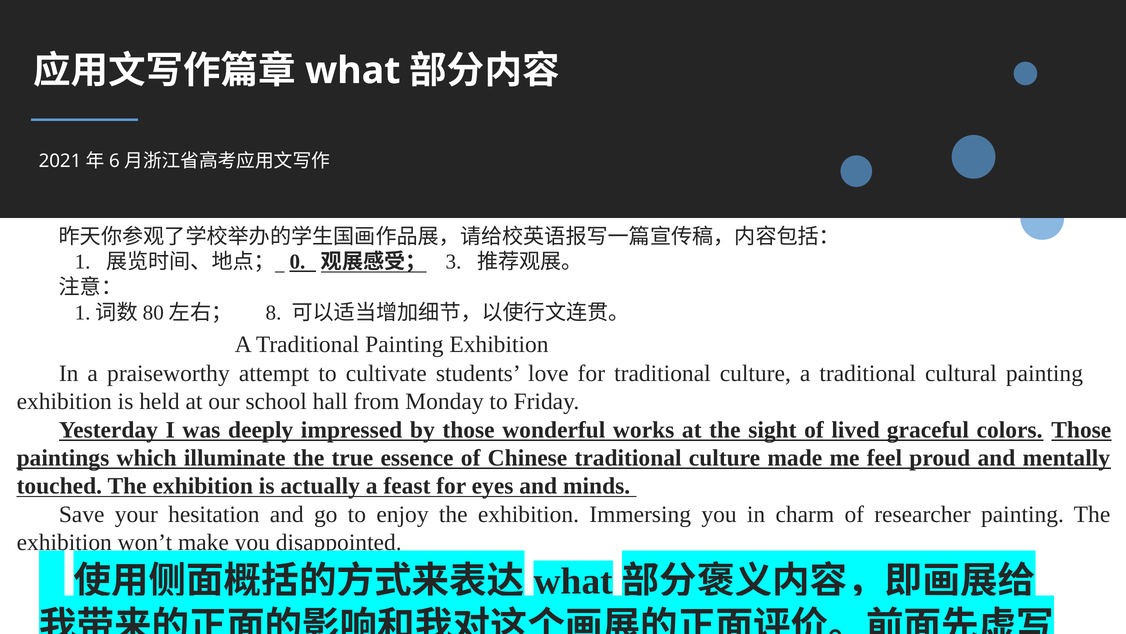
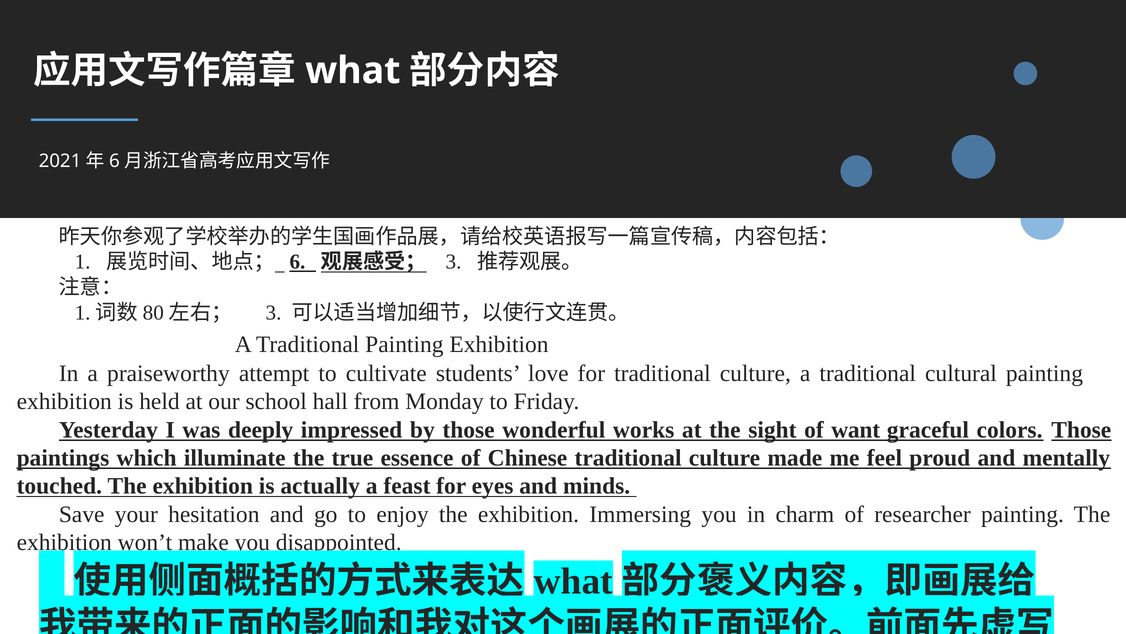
0: 0 -> 6 (297, 262)
8: 8 -> 3 (273, 312)
lived: lived -> want (856, 429)
